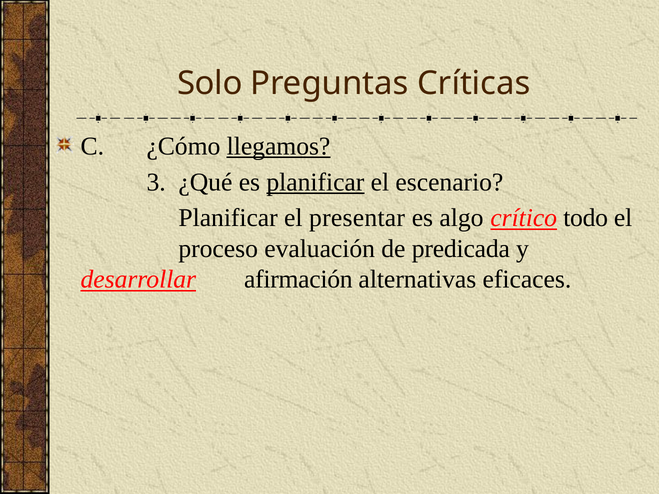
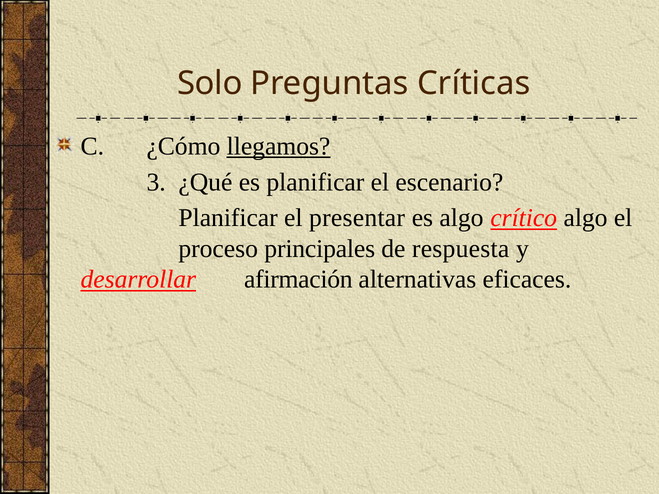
planificar underline: present -> none (315, 182)
crítico todo: todo -> algo (586, 218)
evaluación: evaluación -> principales (320, 249)
predicada: predicada -> respuesta (461, 249)
